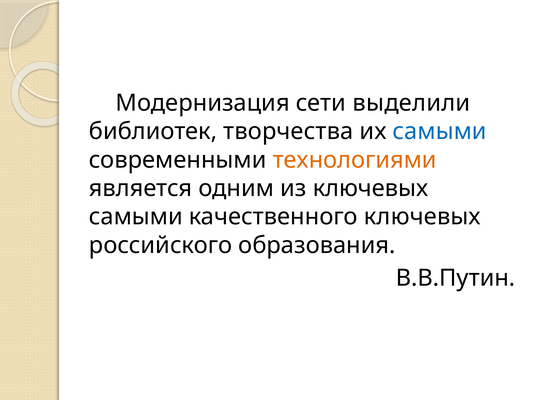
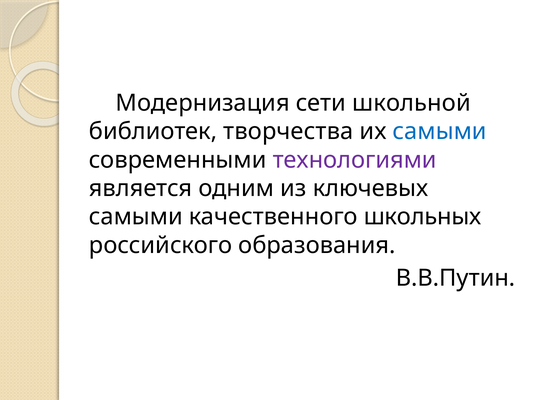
выделили: выделили -> школьной (411, 103)
технологиями colour: orange -> purple (355, 160)
качественного ключевых: ключевых -> школьных (423, 217)
